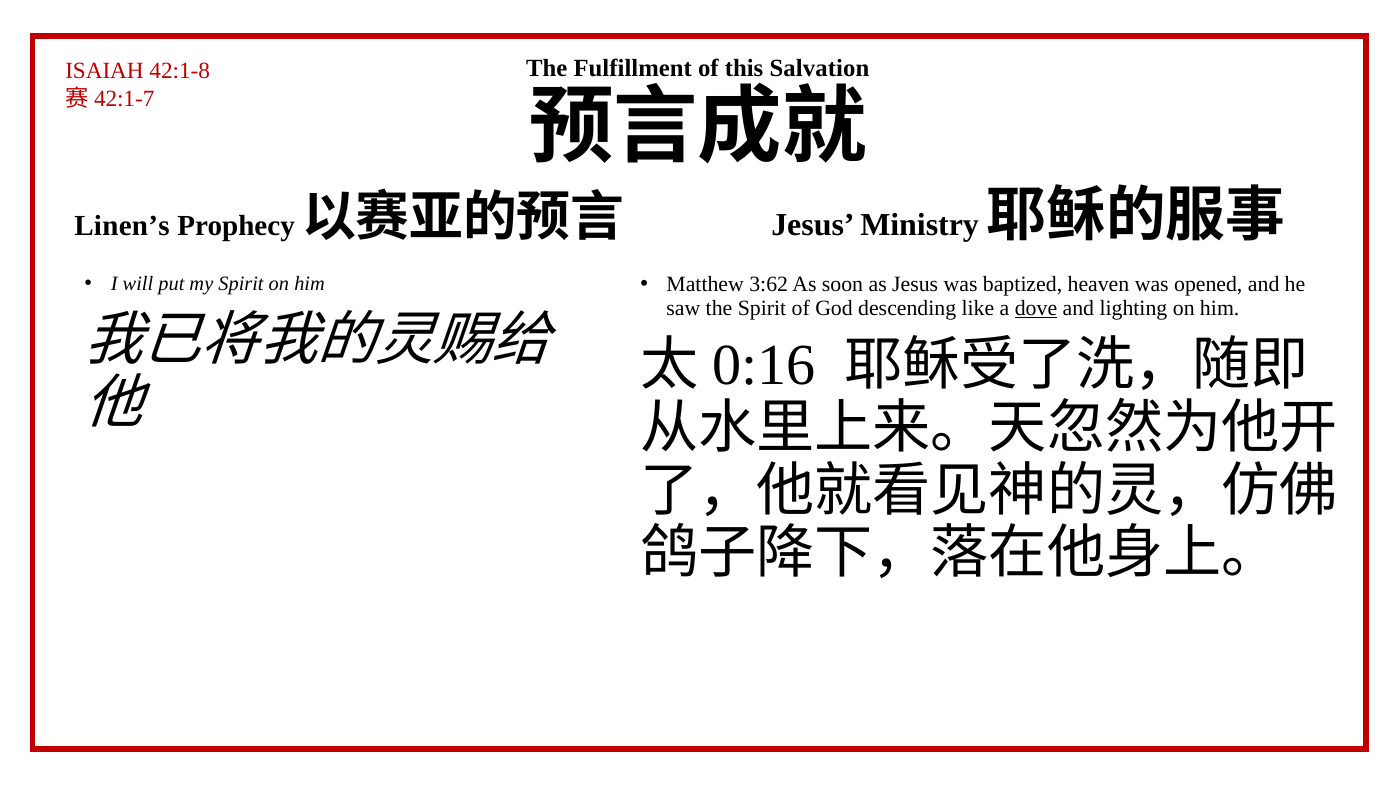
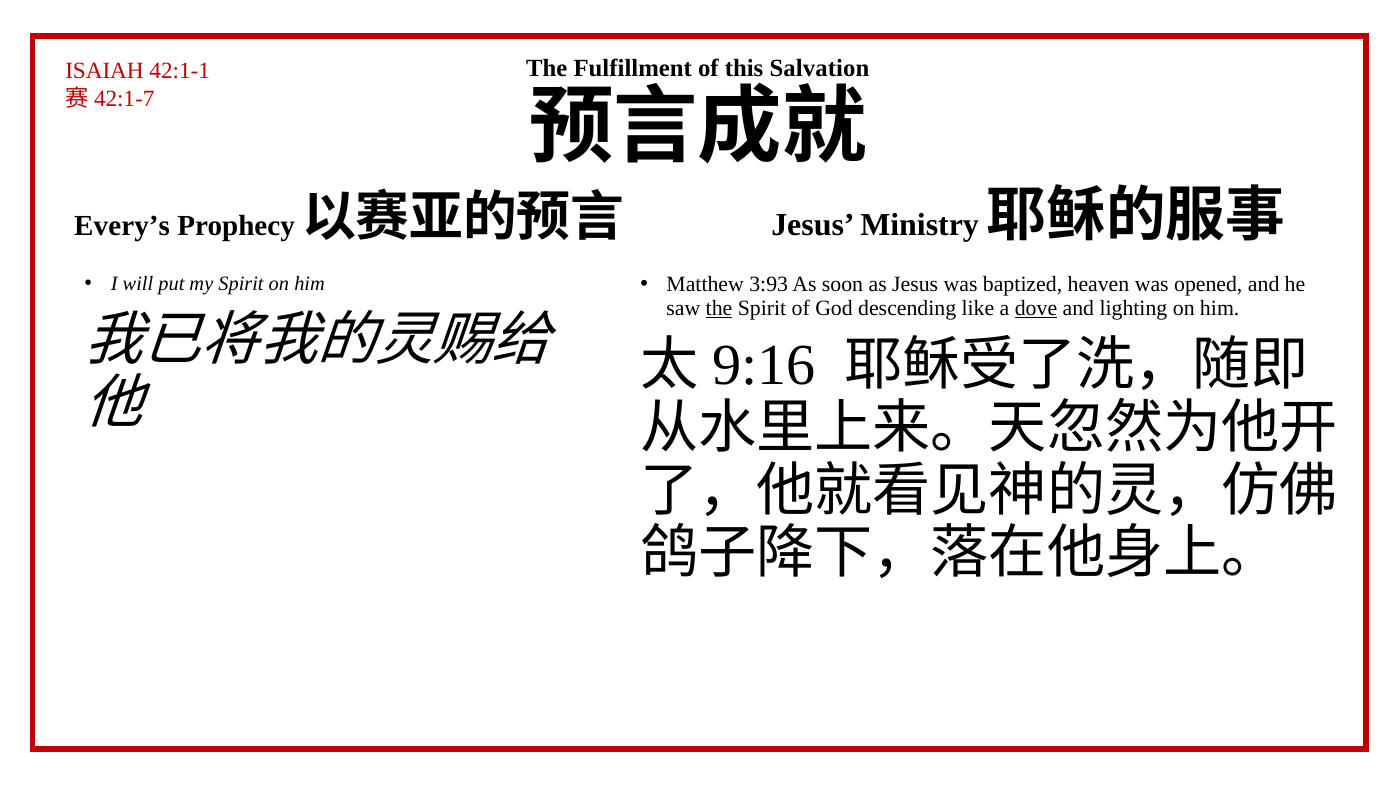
42:1-8: 42:1-8 -> 42:1-1 (180, 71)
Linen’s: Linen’s -> Every’s (122, 226)
3:62: 3:62 -> 3:93 (769, 284)
the underline: none -> present (719, 308)
0:16: 0:16 -> 9:16 (764, 366)
